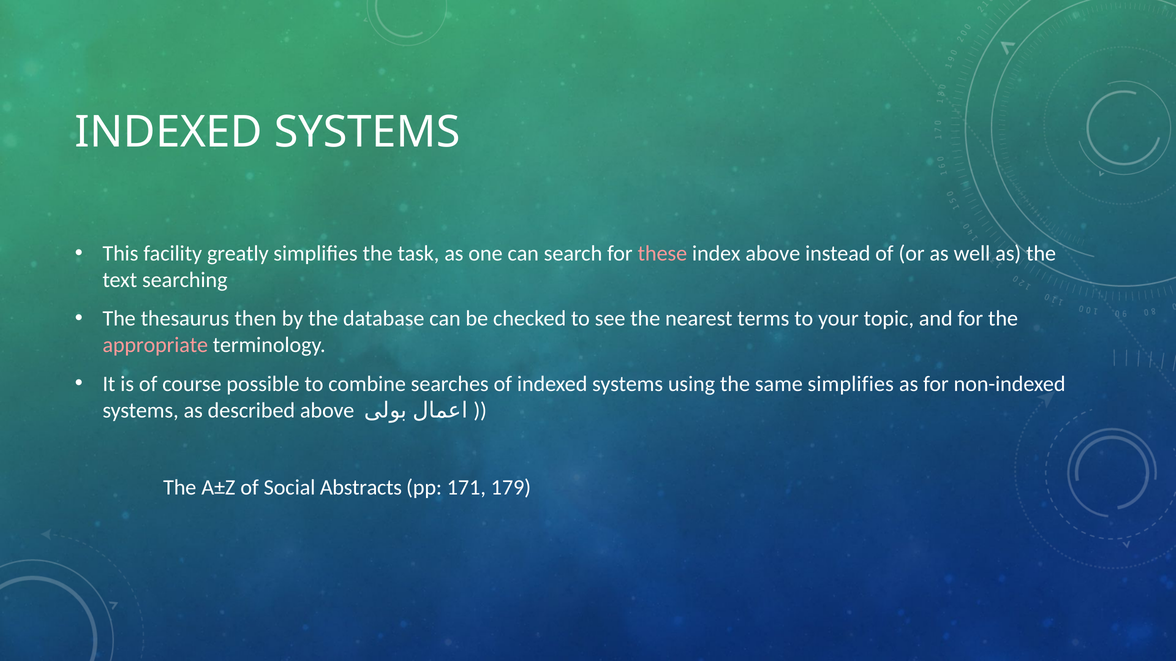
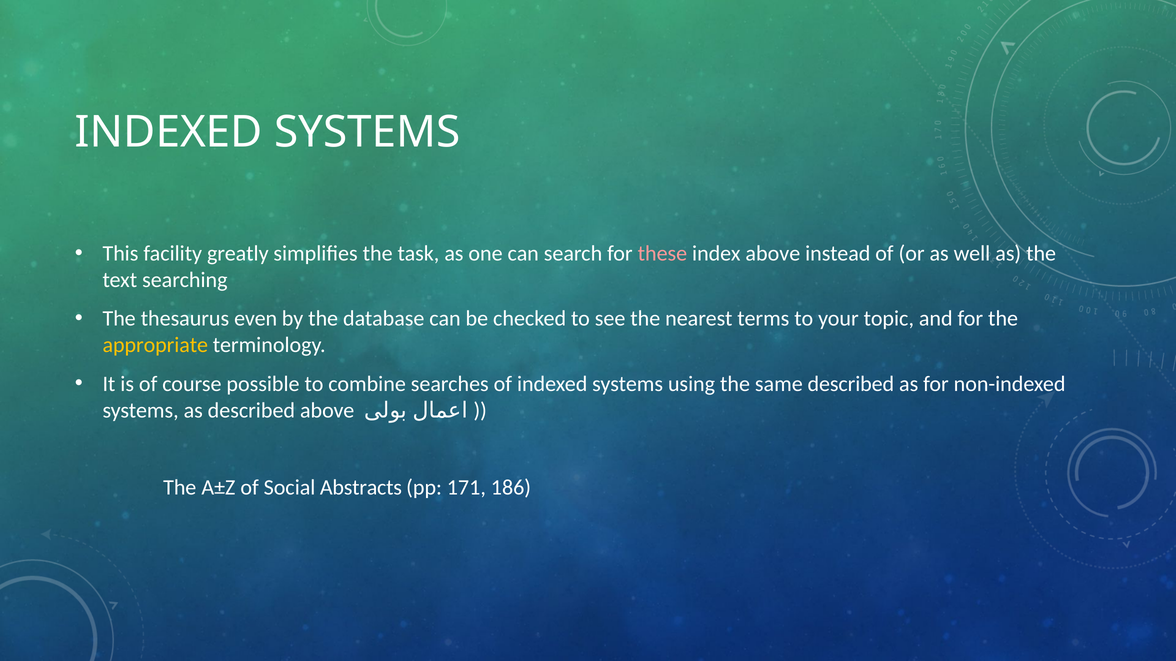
then: then -> even (256, 319)
appropriate colour: pink -> yellow (155, 345)
same simplifies: simplifies -> described (851, 384)
179: 179 -> 186 (511, 488)
